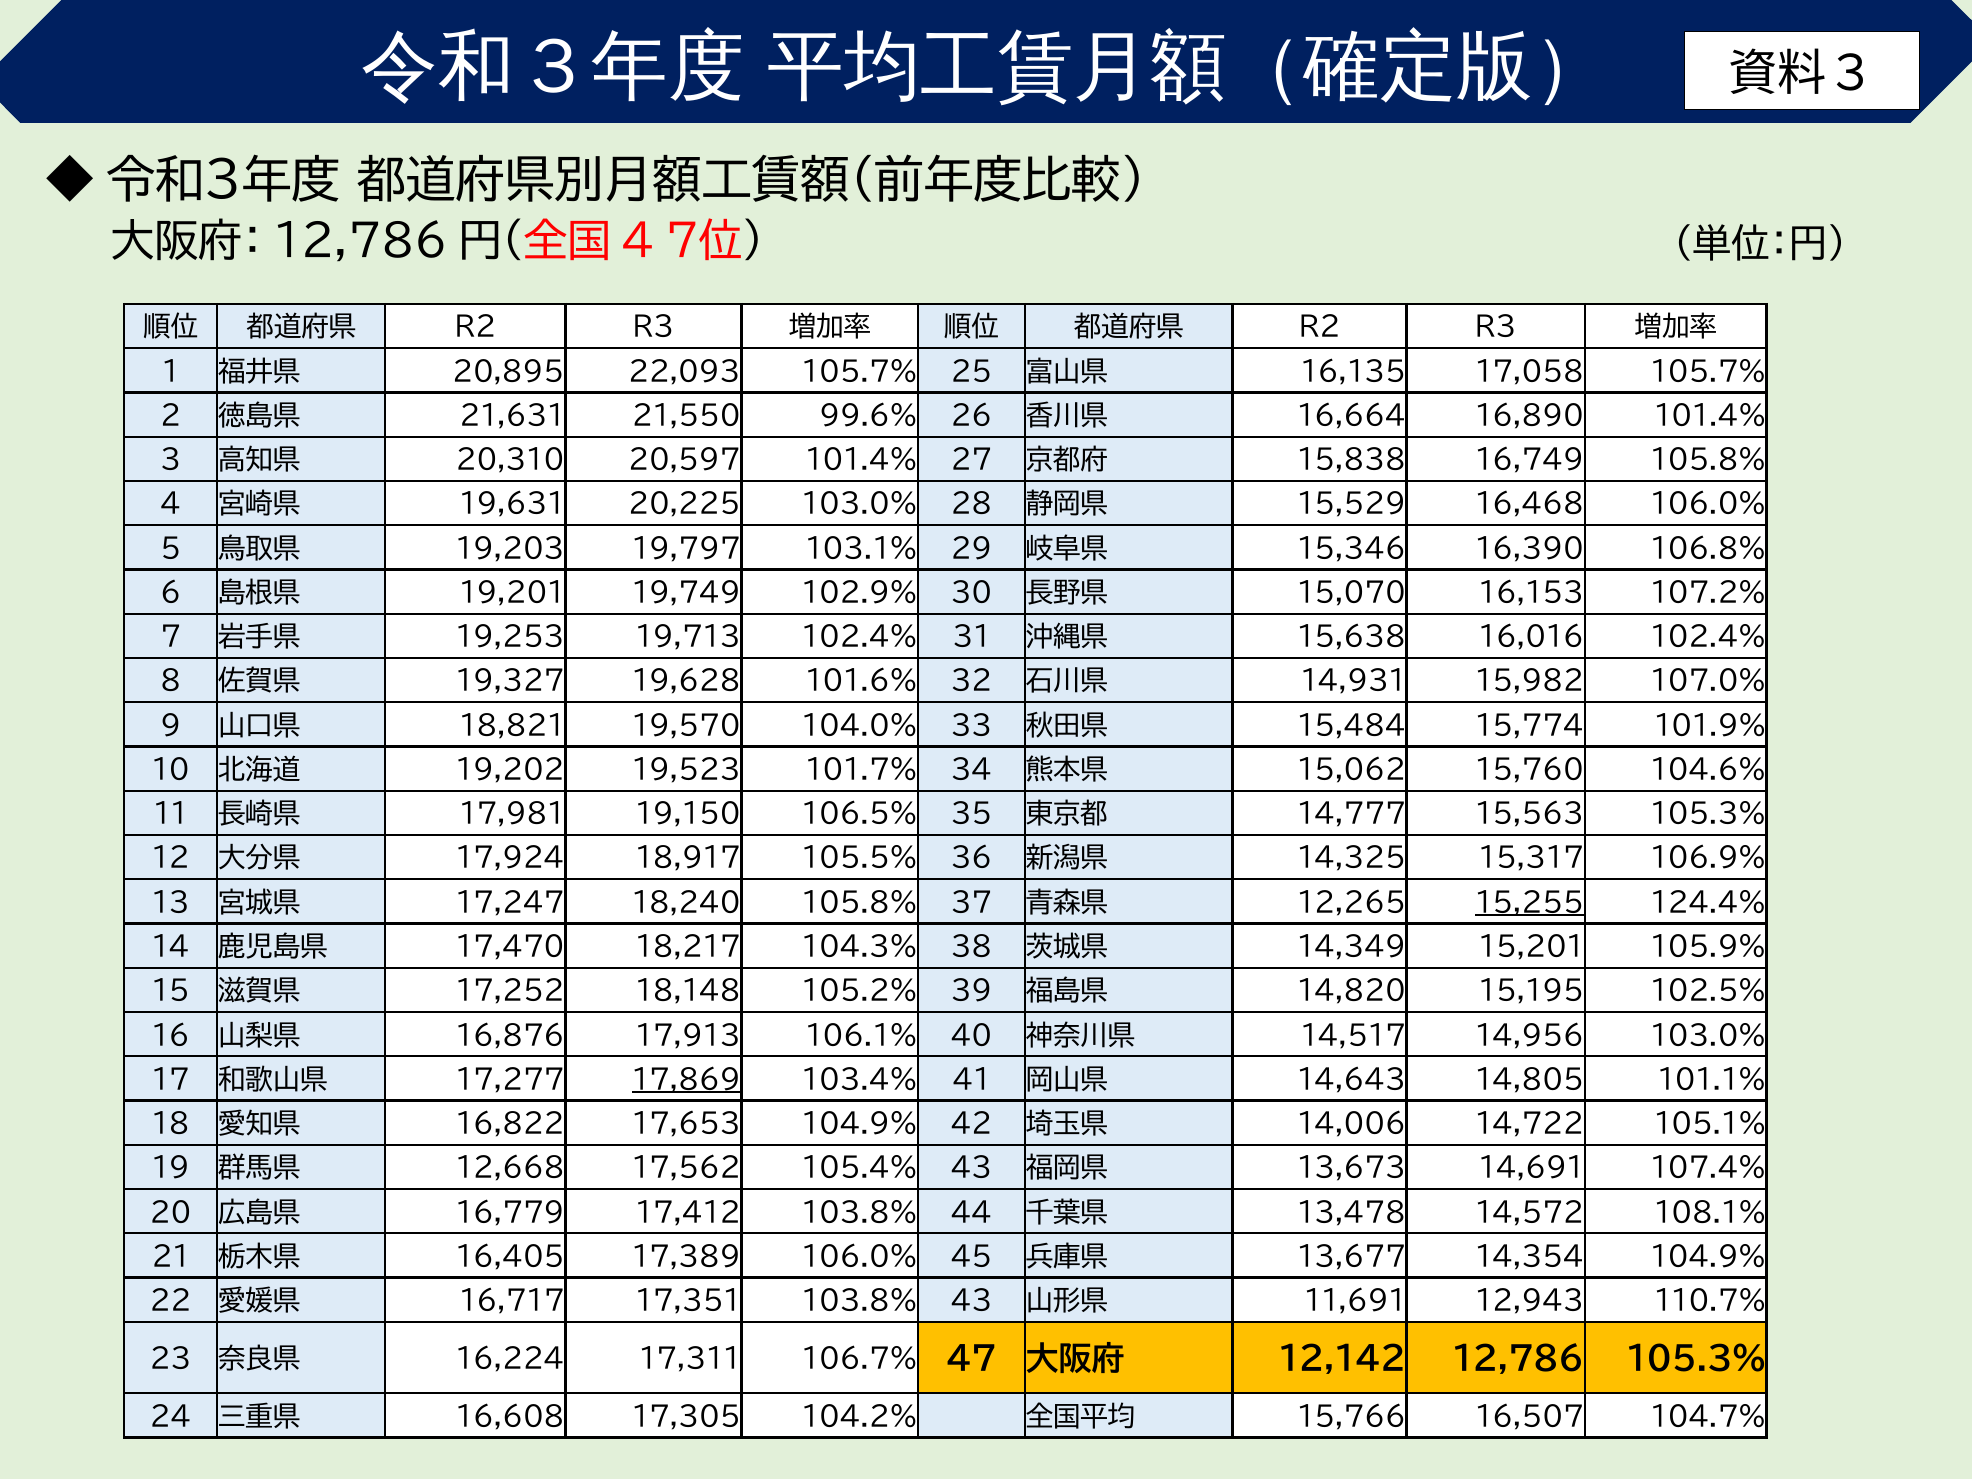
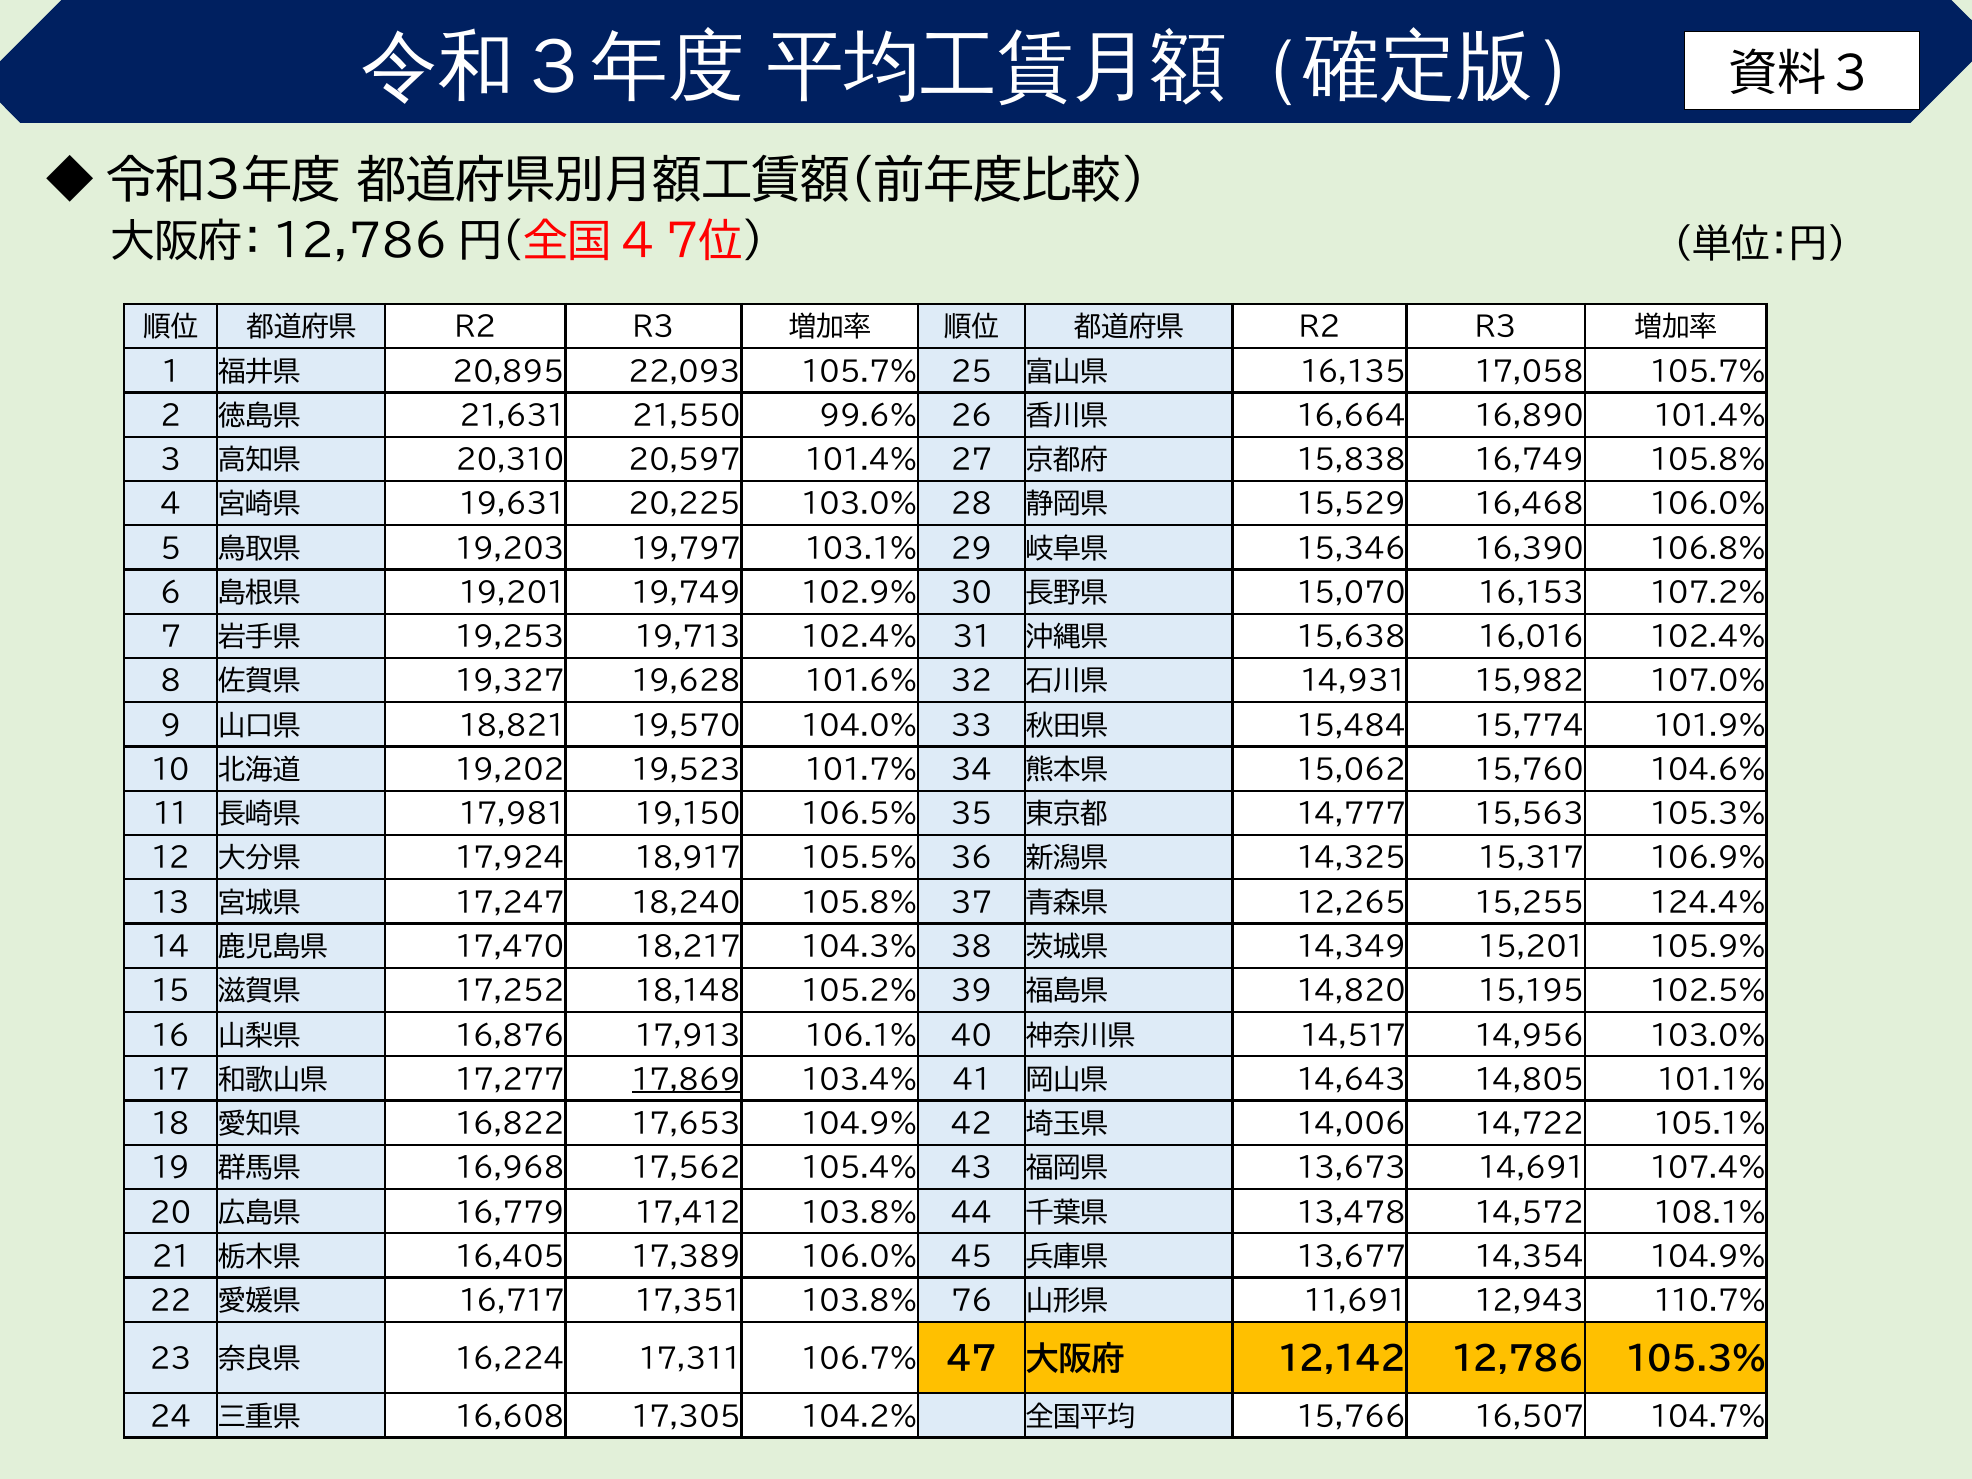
15,255 underline: present -> none (1530, 903)
12,668: 12,668 -> 16,968 (510, 1169)
103.8% 43: 43 -> 76 (972, 1301)
